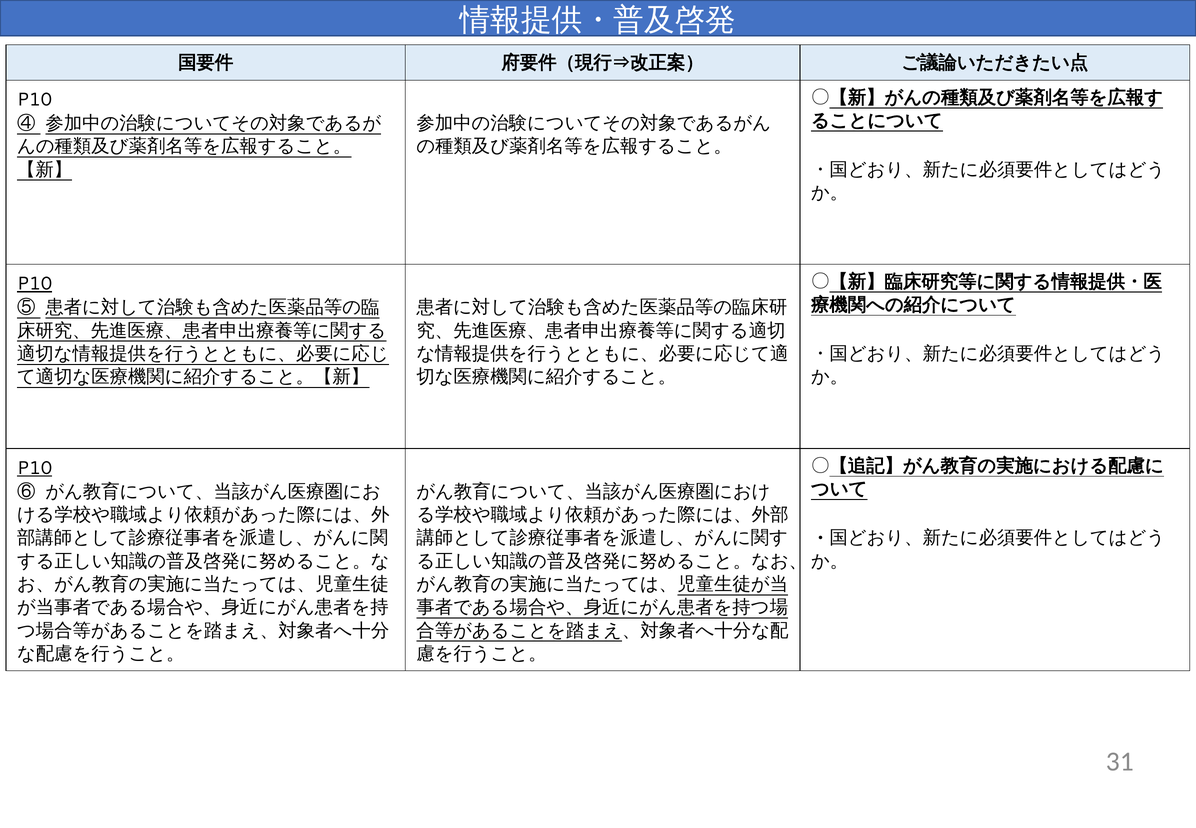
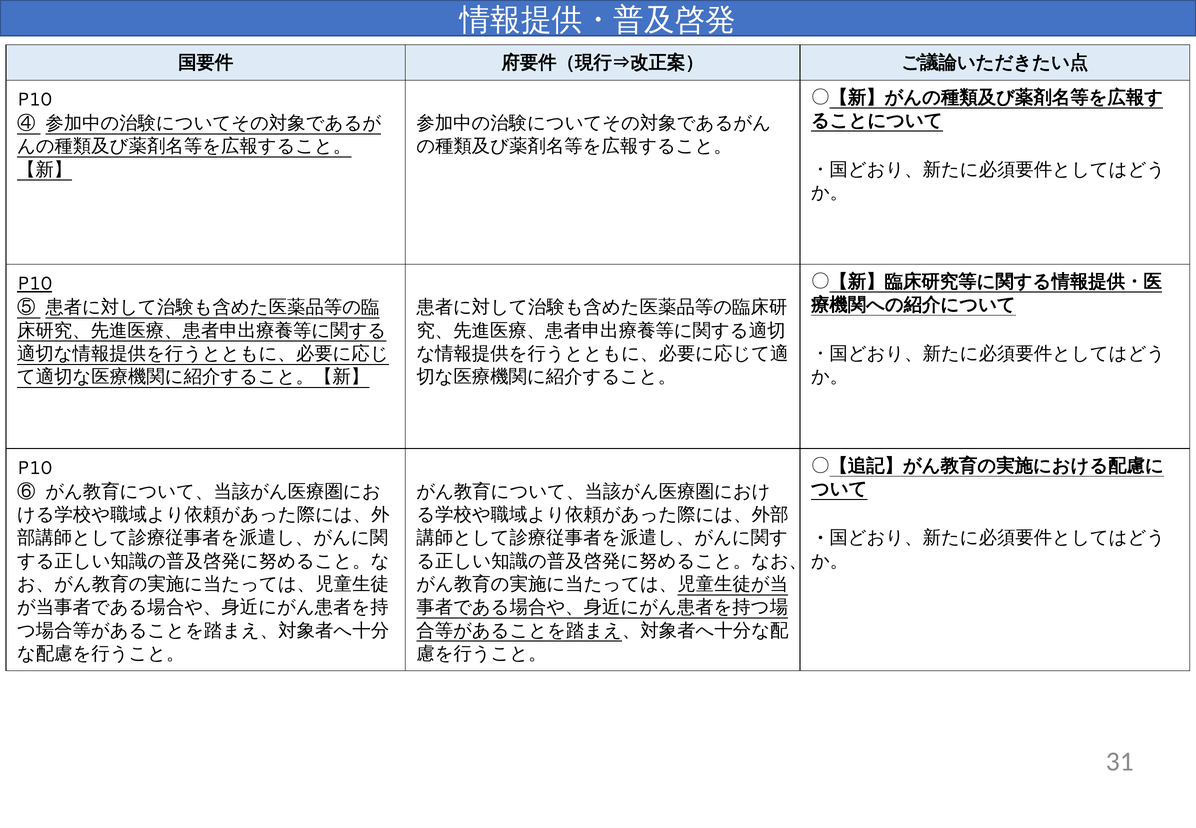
P10 underline: present -> none (35, 468)
